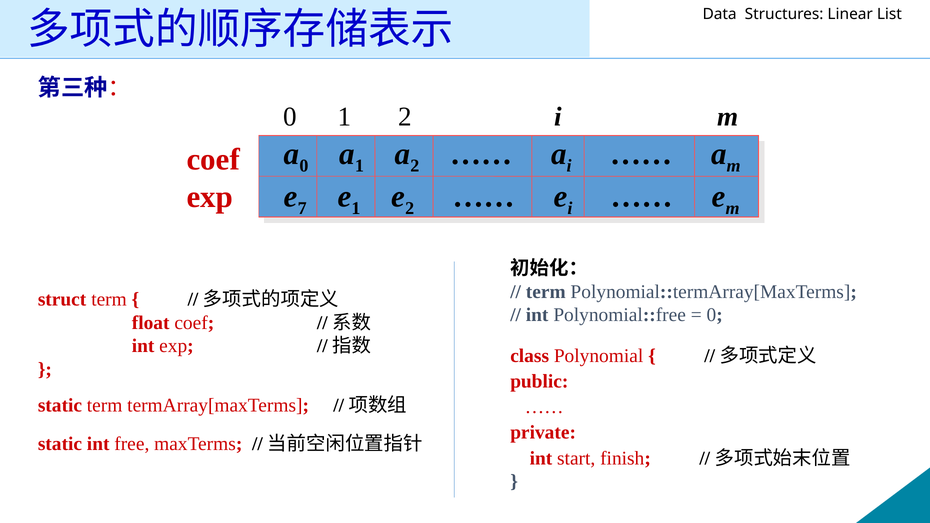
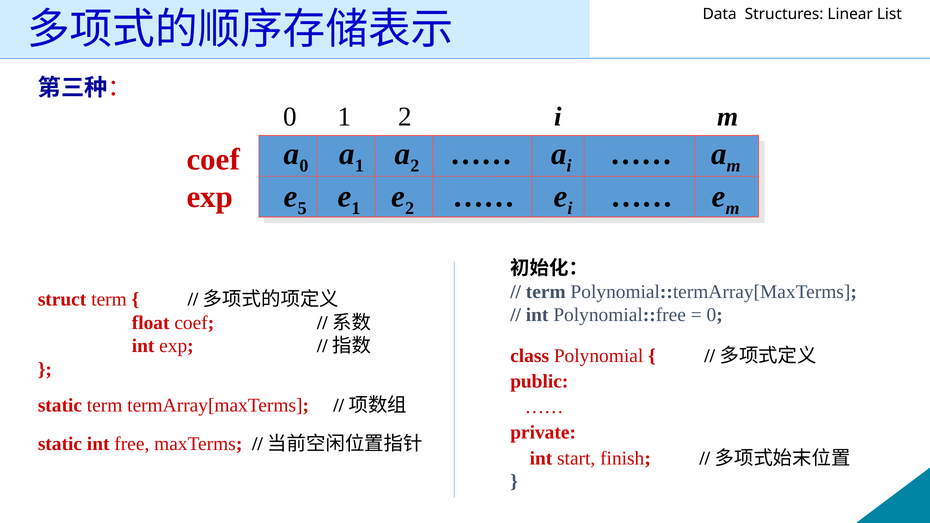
7: 7 -> 5 (302, 208)
